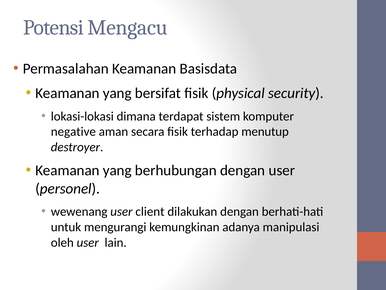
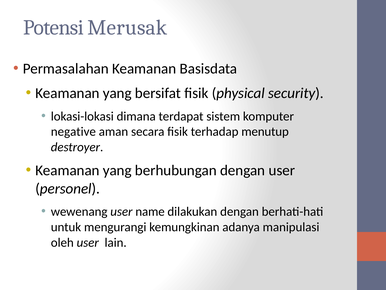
Mengacu: Mengacu -> Merusak (127, 27)
client: client -> name (150, 211)
